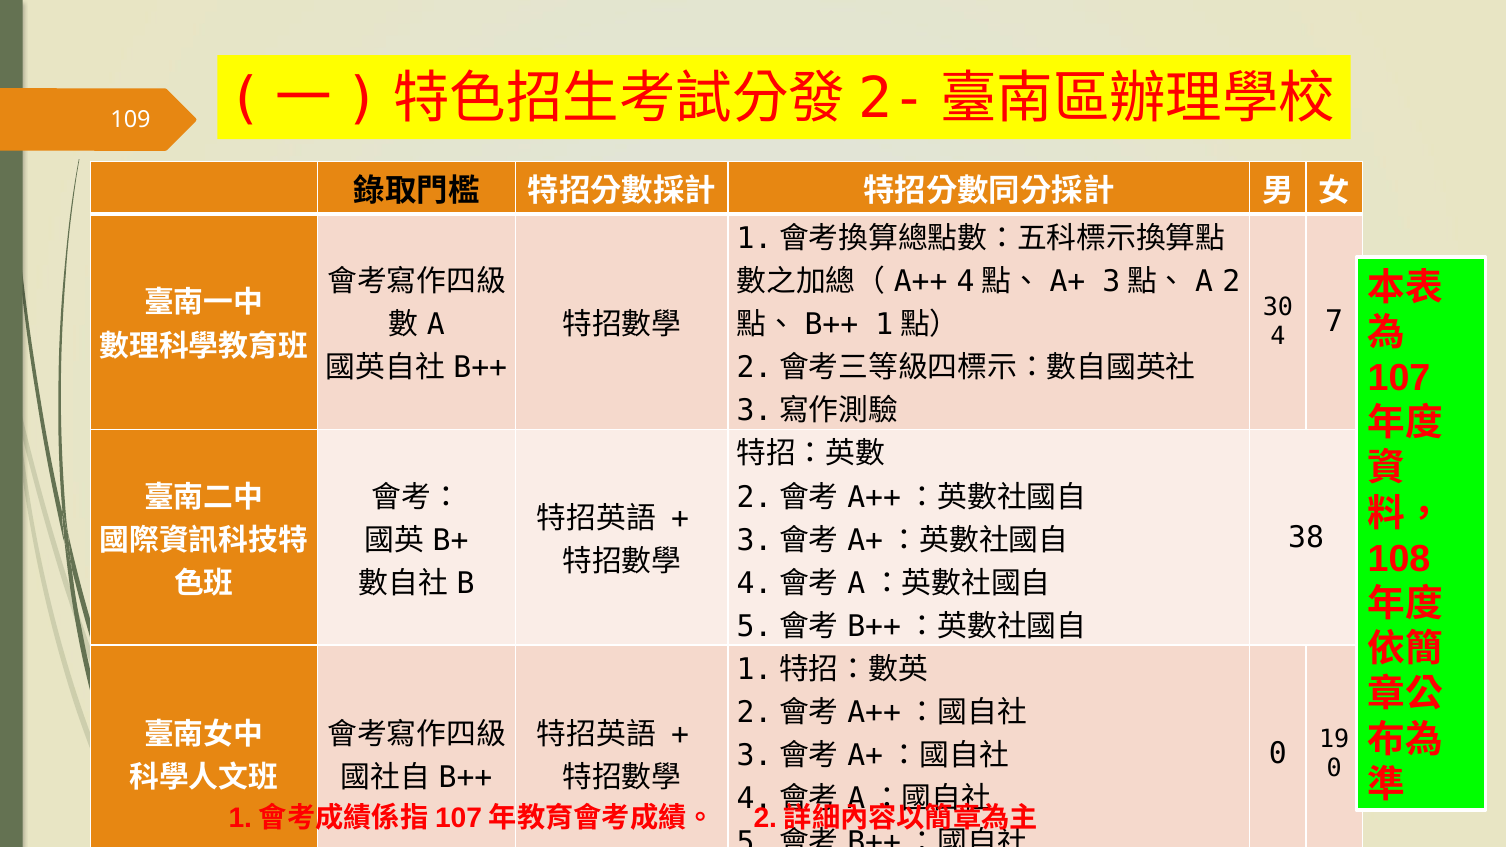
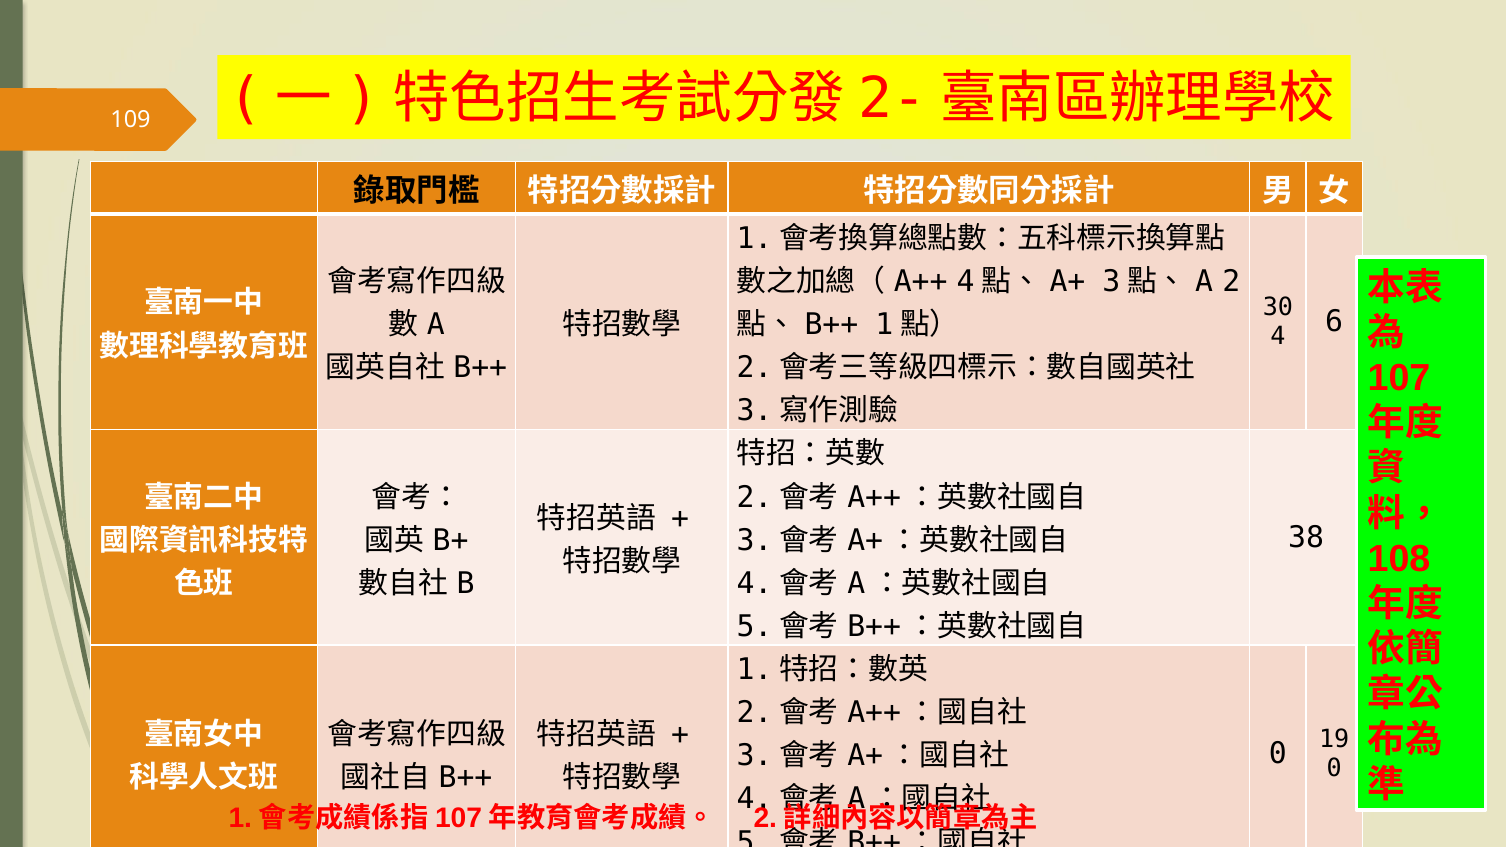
7: 7 -> 6 (1334, 322)
